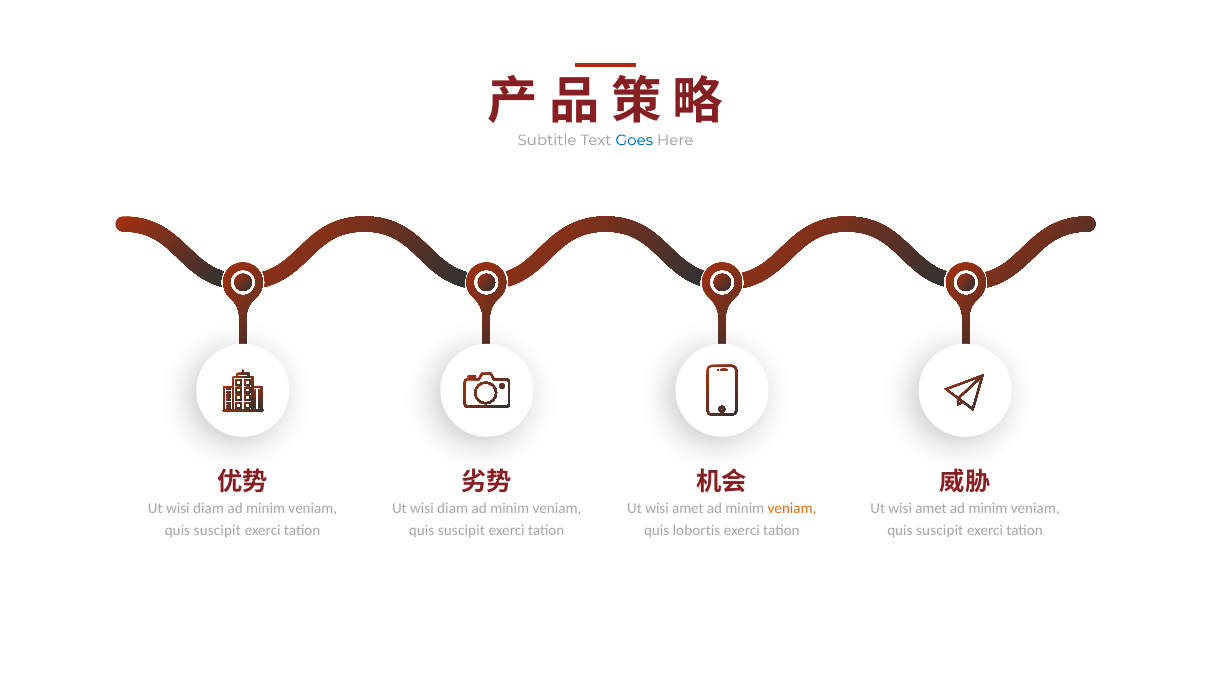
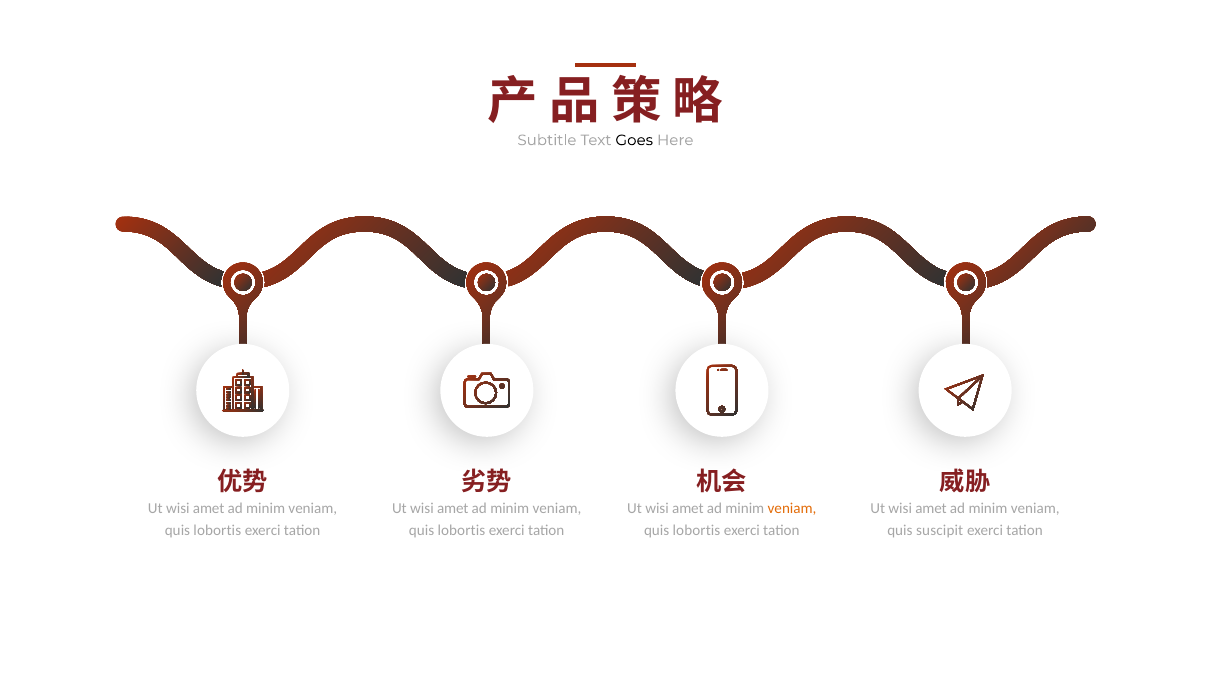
Goes colour: blue -> black (634, 140)
diam: diam -> amet (209, 509)
diam: diam -> amet (453, 509)
suscipit: suscipit -> lobortis (217, 531)
suscipit: suscipit -> lobortis (461, 531)
